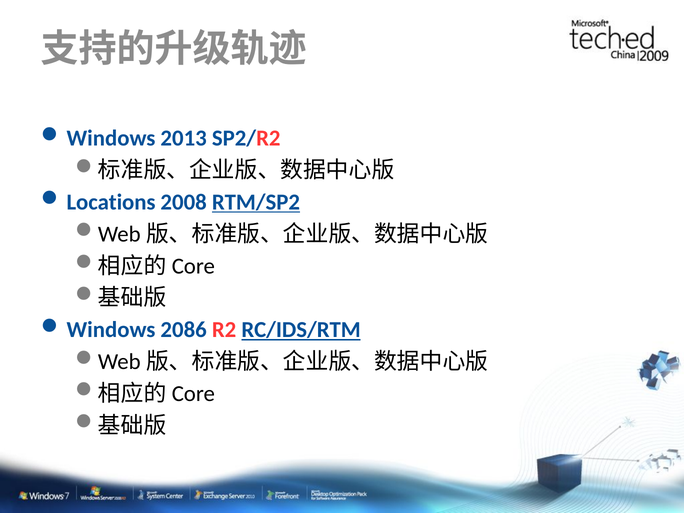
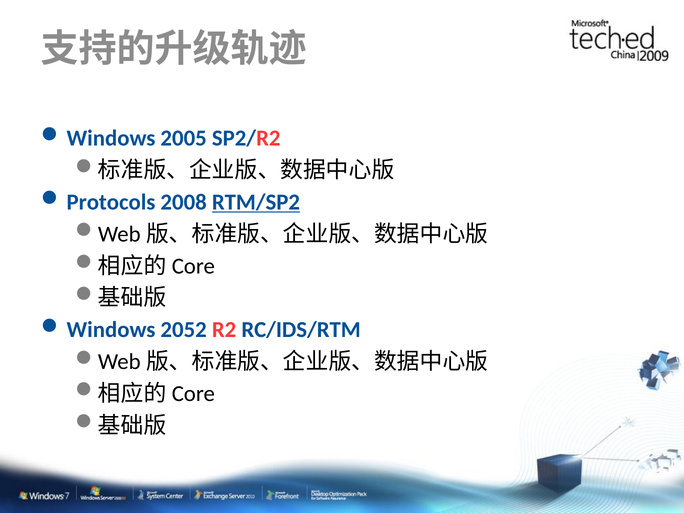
2013: 2013 -> 2005 (184, 138)
Locations: Locations -> Protocols (111, 202)
2086: 2086 -> 2052 (184, 330)
RC/IDS/RTM underline: present -> none (301, 330)
